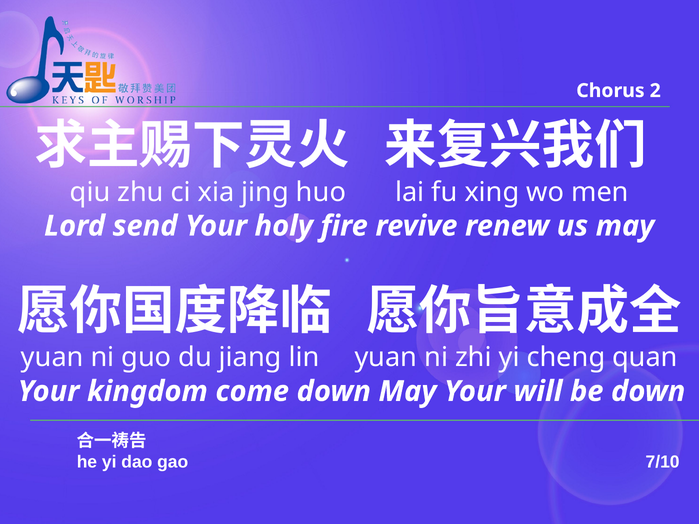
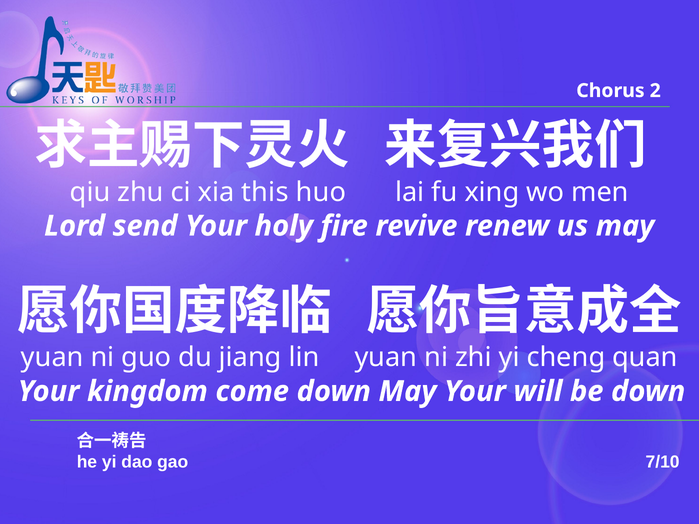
jing: jing -> this (265, 192)
